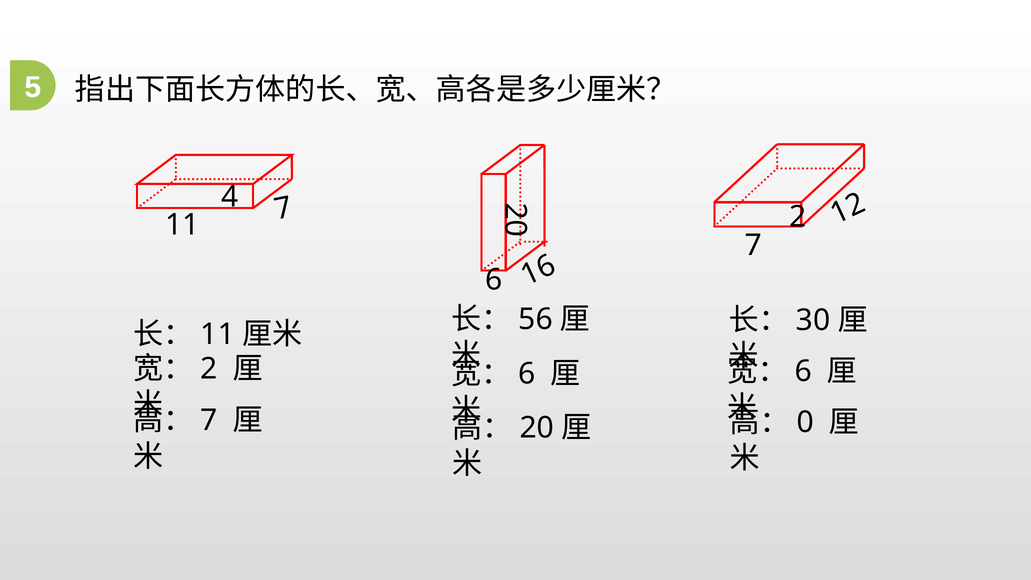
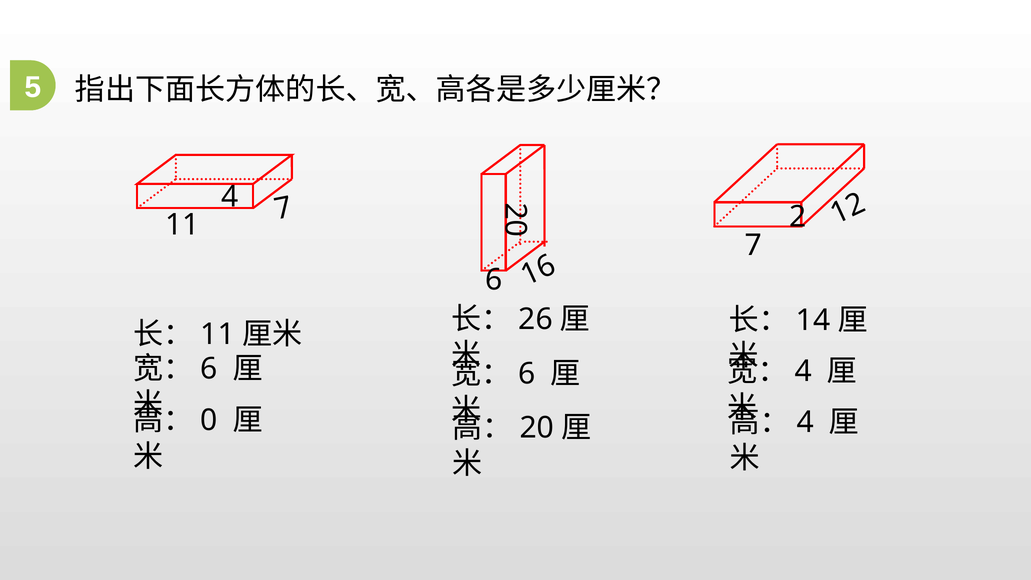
56: 56 -> 26 (536, 319)
30: 30 -> 14 (813, 320)
2: 2 -> 6 (209, 369)
6: 6 -> 4 (803, 372)
7: 7 -> 0 (209, 421)
0: 0 -> 4 (805, 422)
